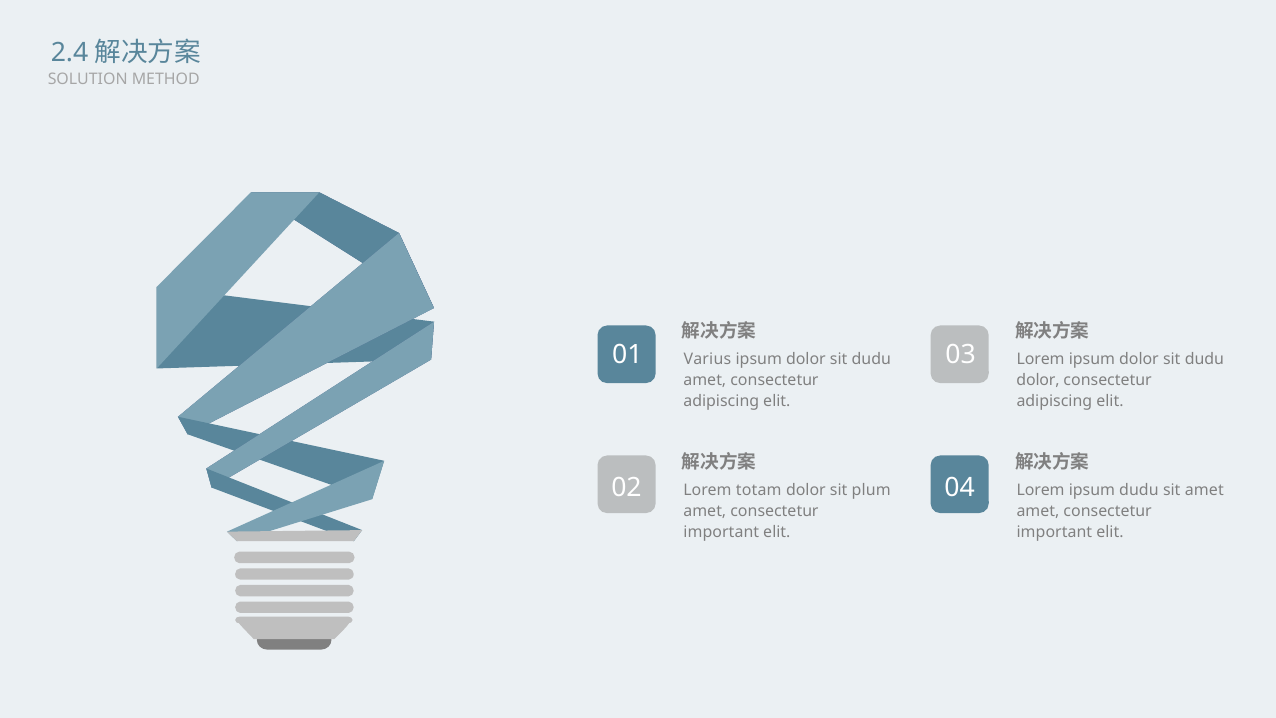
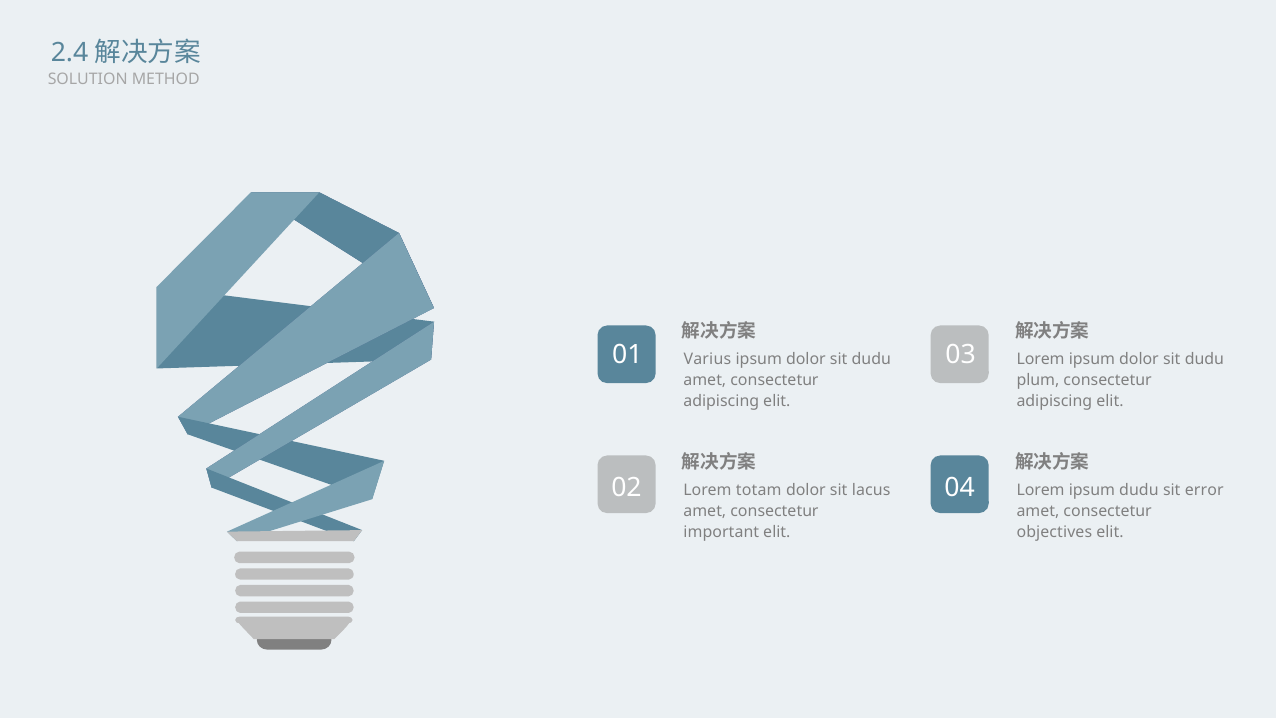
dolor: dolor -> plum (1038, 380)
plum: plum -> lacus (871, 490)
sit amet: amet -> error (1204, 490)
important: important -> objectives (1054, 532)
